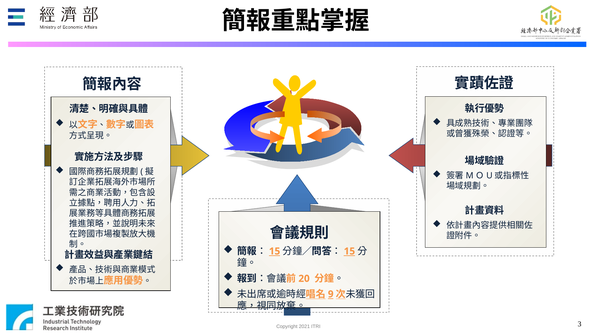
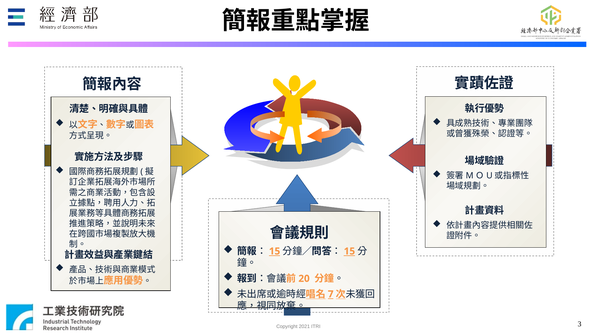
9: 9 -> 7 (331, 294)
